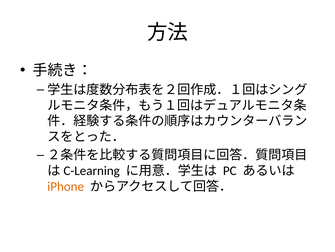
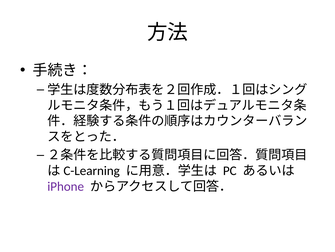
iPhone colour: orange -> purple (66, 186)
